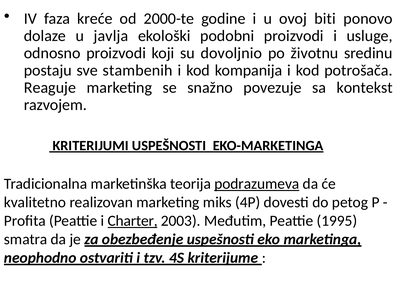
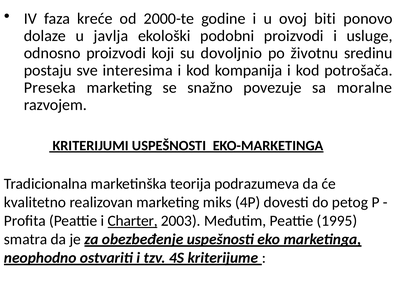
stambenih: stambenih -> interesima (138, 70)
Reaguje: Reaguje -> Preseka (50, 88)
kontekst: kontekst -> moralne (364, 88)
podrazumeva underline: present -> none (257, 184)
